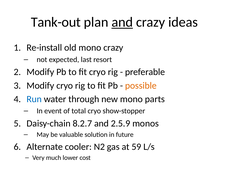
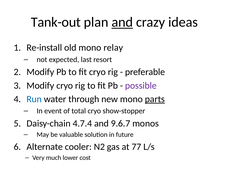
mono crazy: crazy -> relay (113, 48)
possible colour: orange -> purple (141, 85)
parts underline: none -> present (155, 99)
8.2.7: 8.2.7 -> 4.7.4 (82, 123)
2.5.9: 2.5.9 -> 9.6.7 (121, 123)
59: 59 -> 77 (136, 147)
